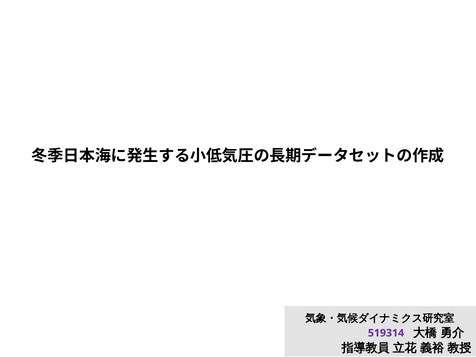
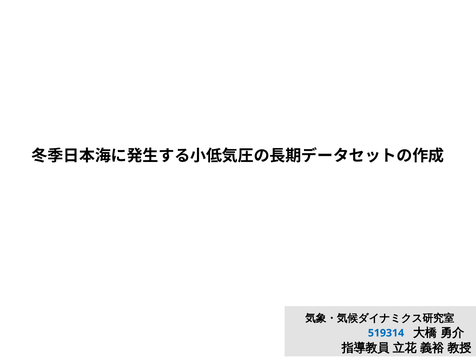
519314 colour: purple -> blue (386, 333)
